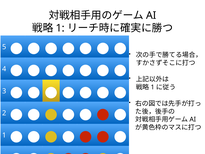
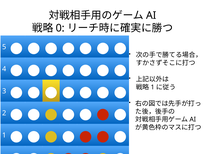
1: 1 -> 0 (60, 28)
